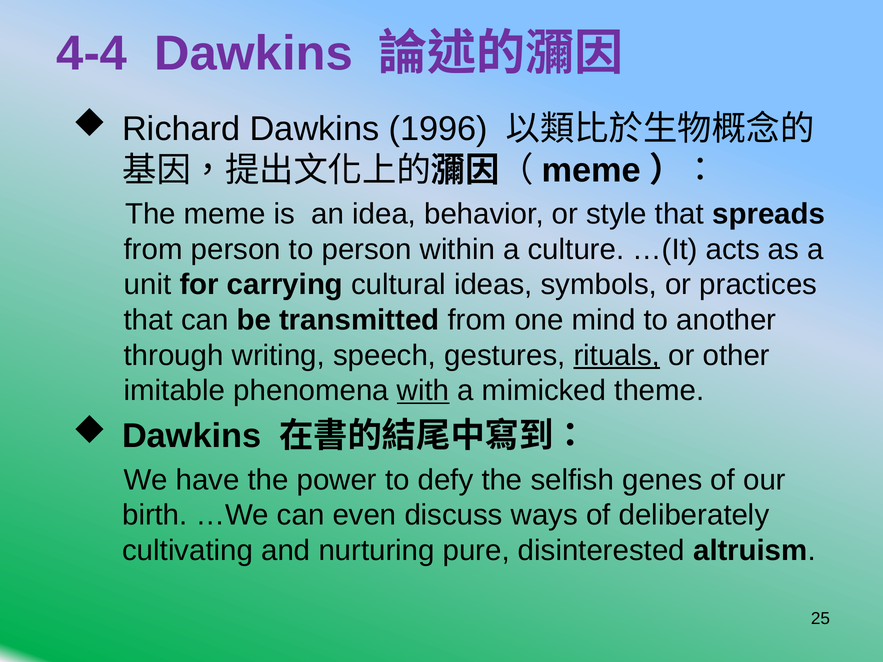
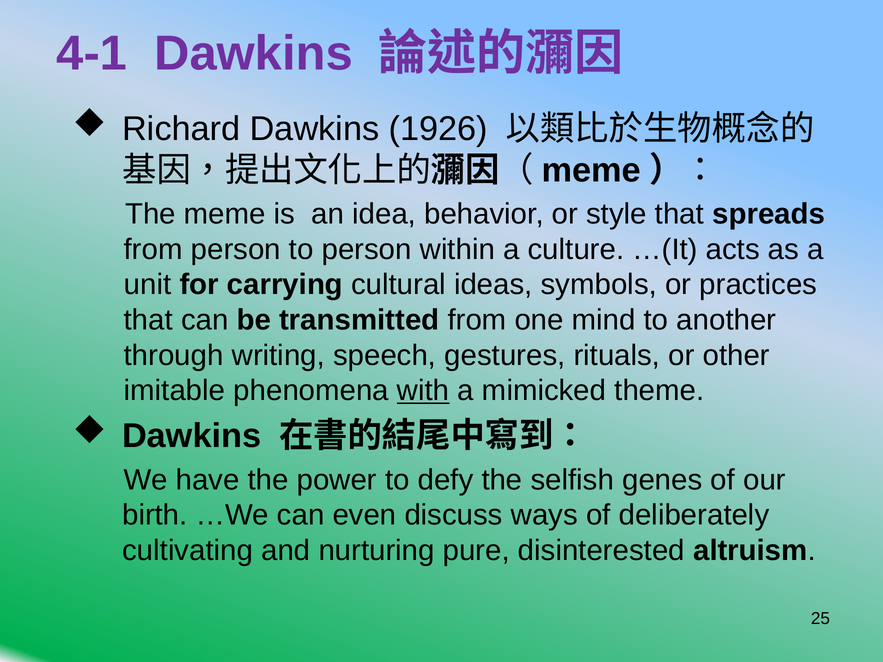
4-4: 4-4 -> 4-1 (92, 54)
1996: 1996 -> 1926 (438, 129)
rituals underline: present -> none (617, 355)
